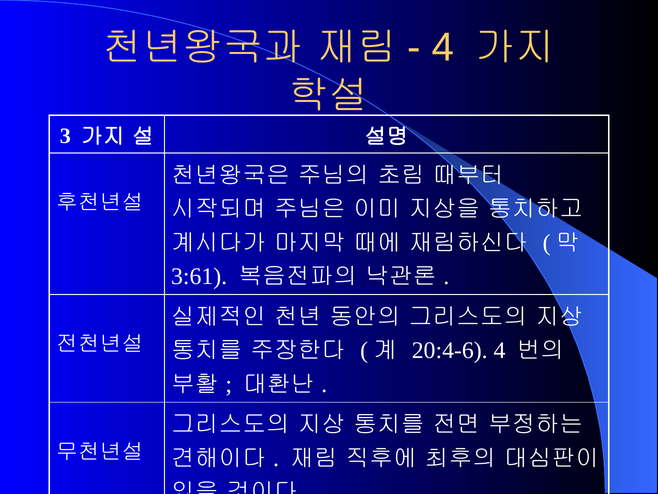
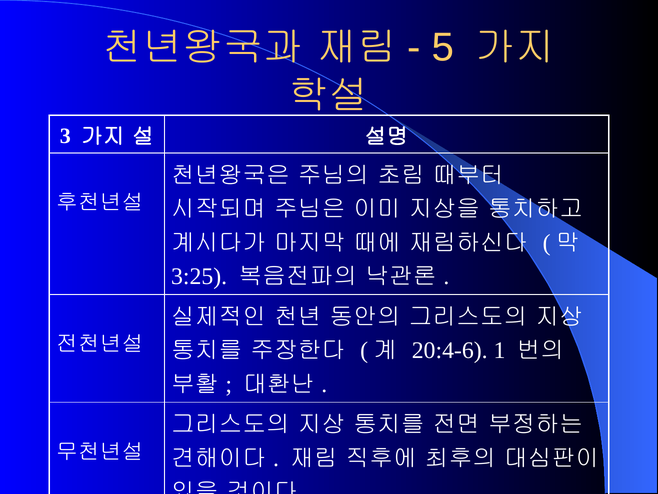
4: 4 -> 5 (443, 47)
3:61: 3:61 -> 3:25 (199, 276)
20:4-6 4: 4 -> 1 (500, 350)
